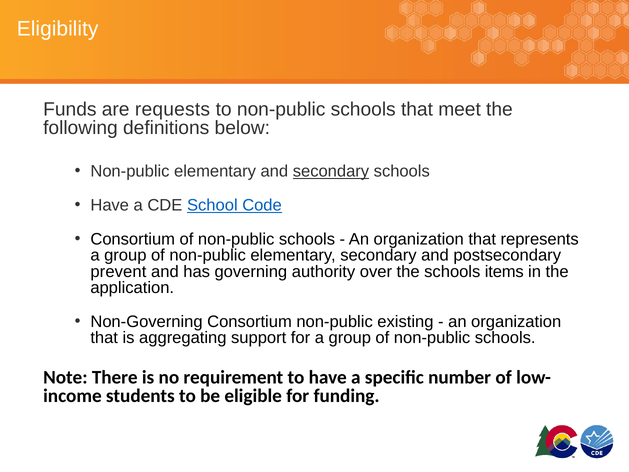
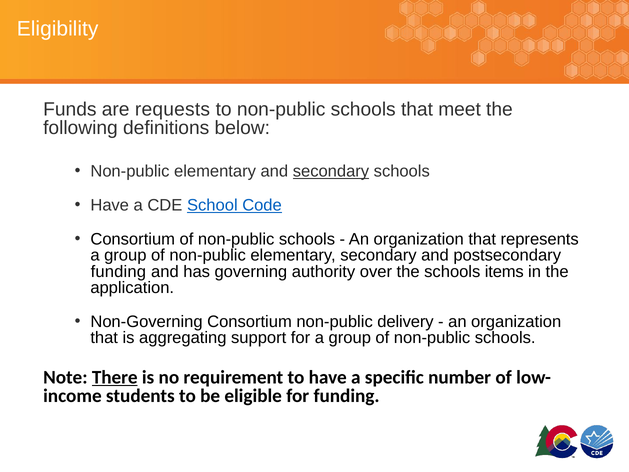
prevent: prevent -> funding (118, 271)
existing: existing -> delivery (405, 322)
There underline: none -> present (115, 377)
